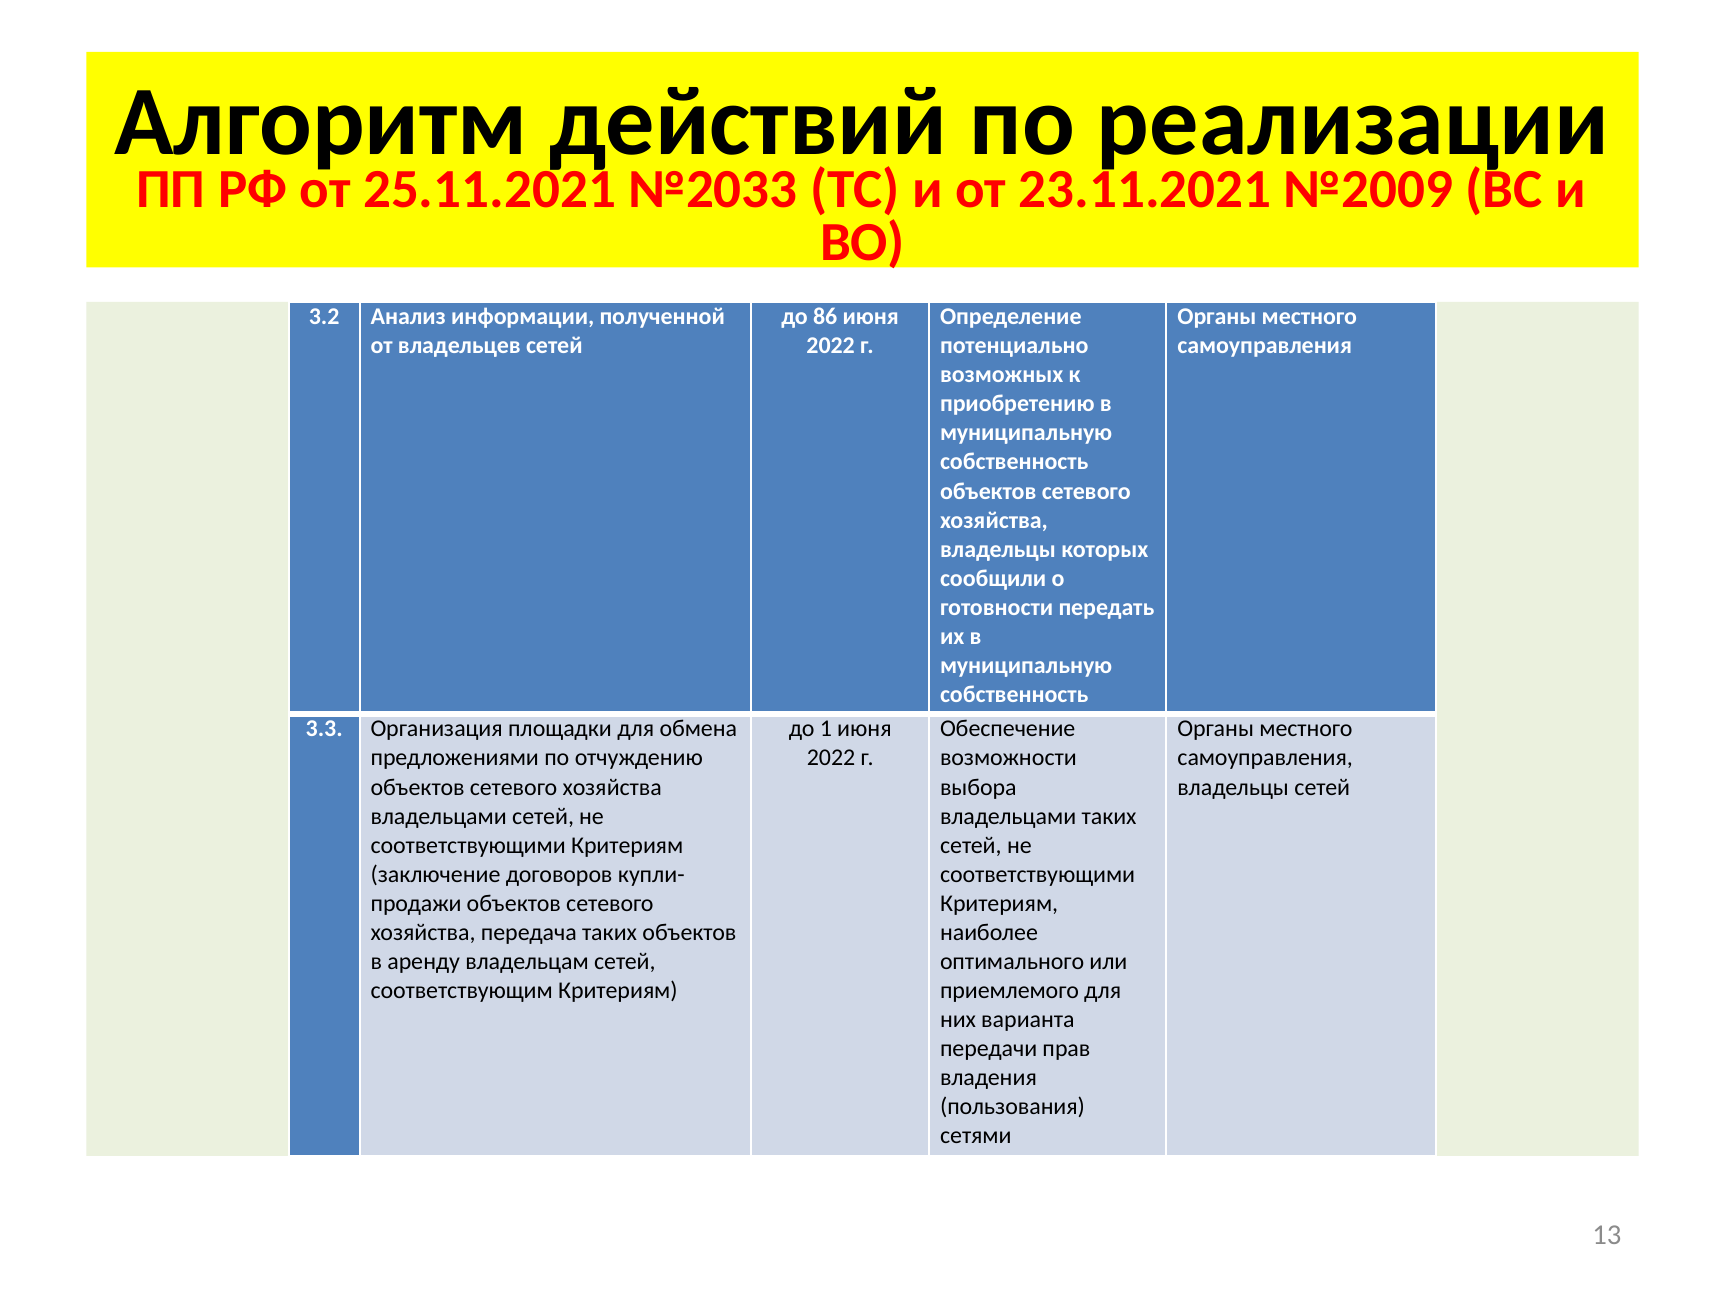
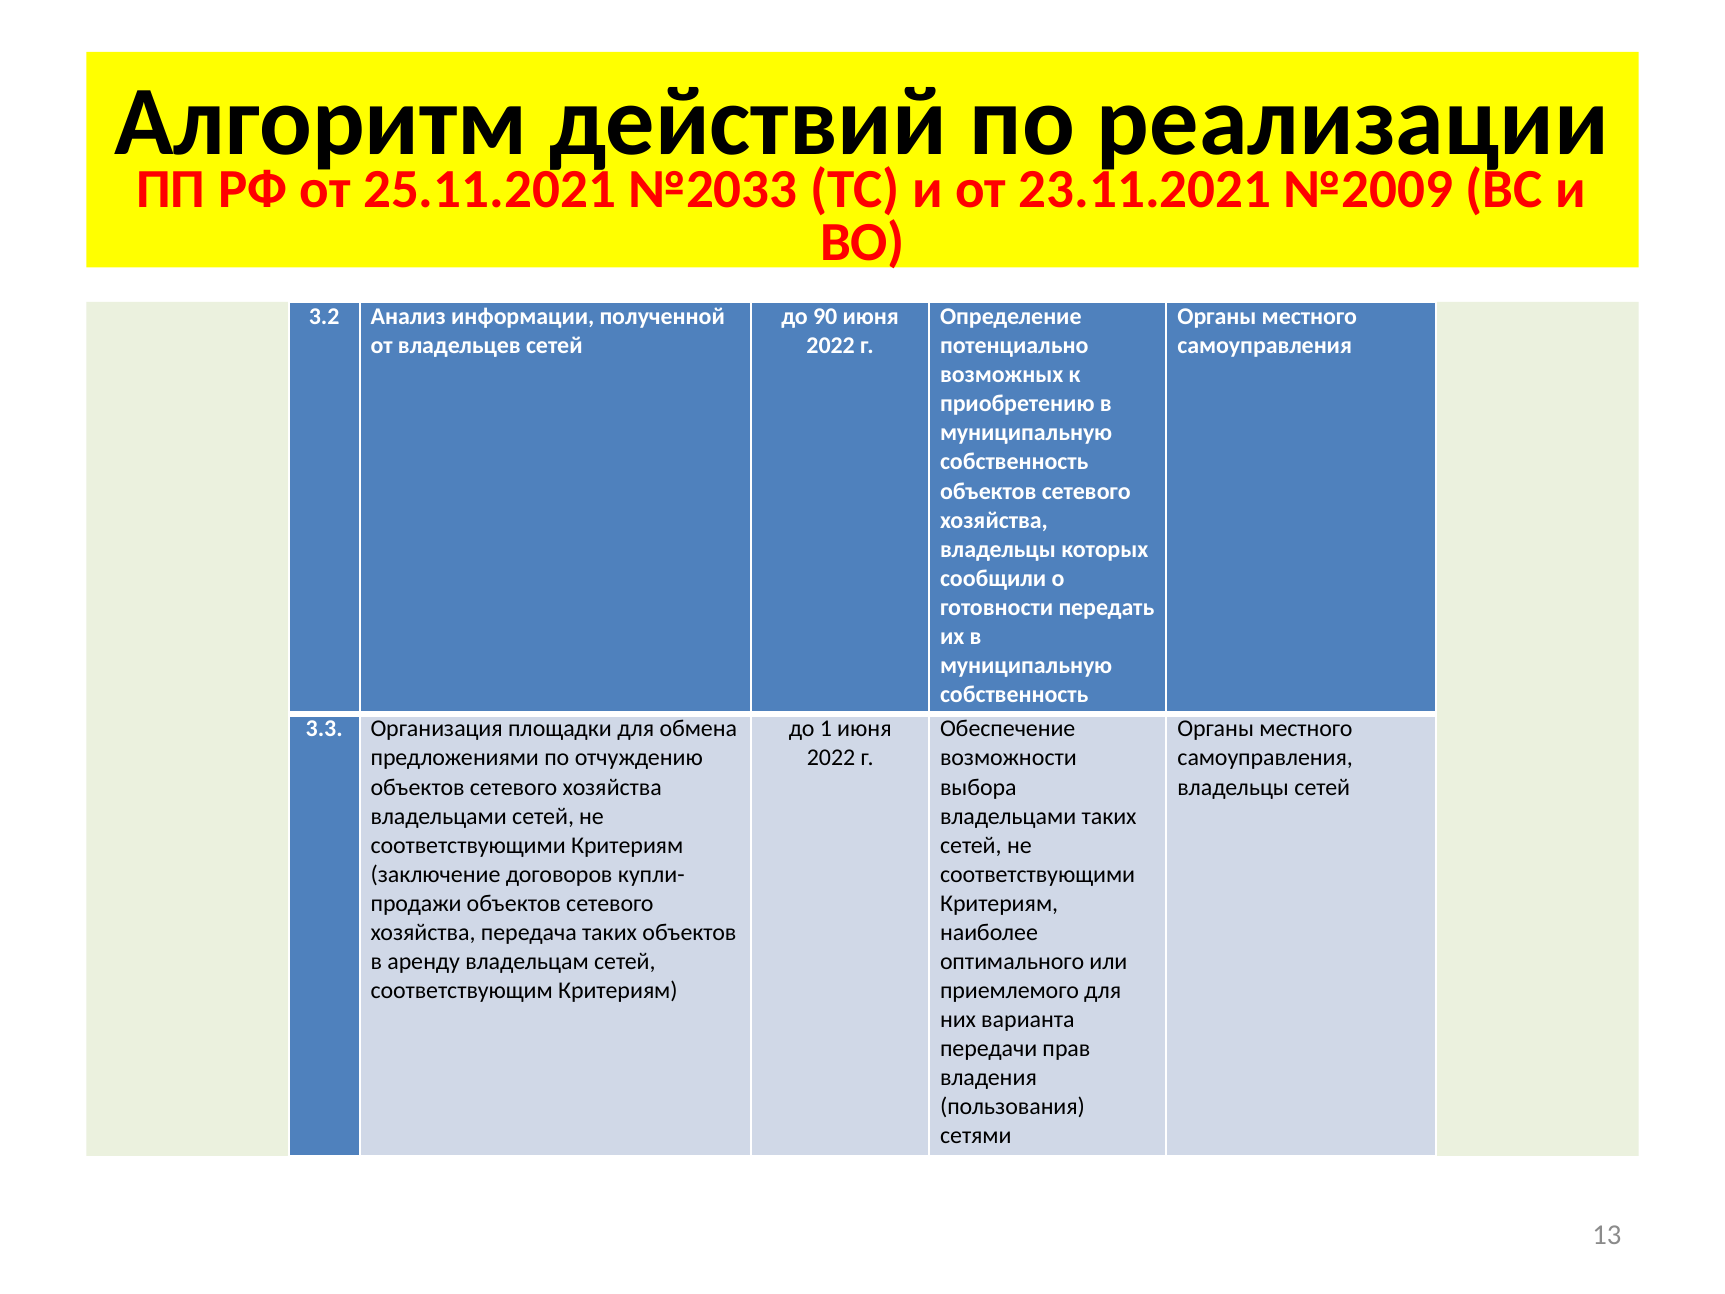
86: 86 -> 90 (825, 317)
